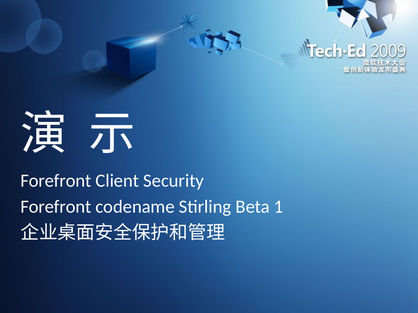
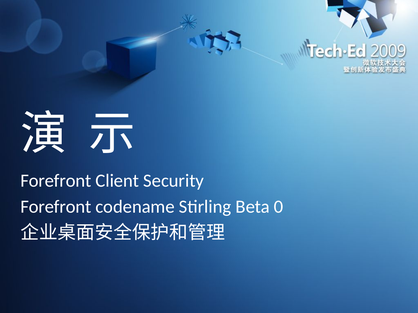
1: 1 -> 0 (279, 207)
